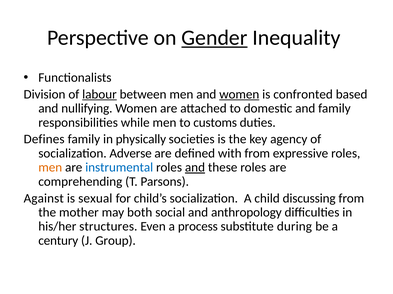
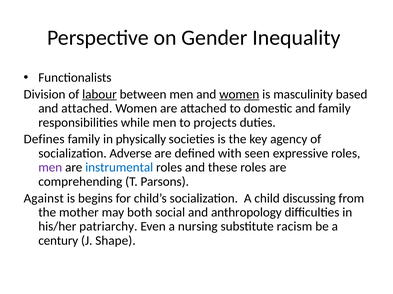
Gender underline: present -> none (214, 38)
confronted: confronted -> masculinity (303, 94)
and nullifying: nullifying -> attached (87, 109)
customs: customs -> projects (215, 123)
with from: from -> seen (257, 154)
men colour: orange -> purple (50, 168)
and underline: present -> none (195, 168)
sexual: sexual -> begins (95, 199)
structures: structures -> patriarchy (108, 227)
process: process -> nursing (198, 227)
during: during -> racism (294, 227)
Group: Group -> Shape (115, 241)
